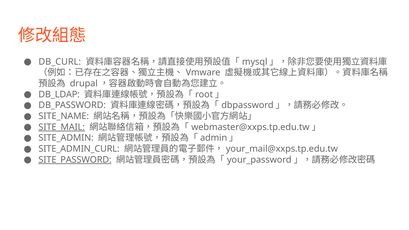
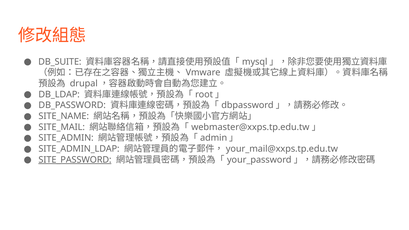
DB_CURL: DB_CURL -> DB_SUITE (60, 62)
SITE_MAIL underline: present -> none (62, 127)
SITE_ADMIN_CURL: SITE_ADMIN_CURL -> SITE_ADMIN_LDAP (79, 149)
